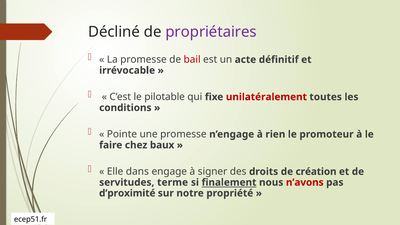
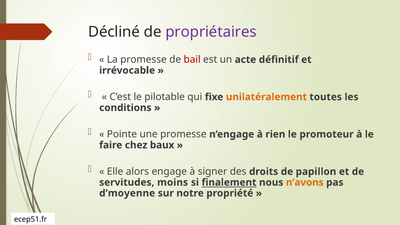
unilatéralement colour: red -> orange (266, 97)
dans: dans -> alors (137, 172)
création: création -> papillon (316, 172)
terme: terme -> moins (173, 182)
n’avons colour: red -> orange (305, 182)
d’proximité: d’proximité -> d’moyenne (127, 193)
